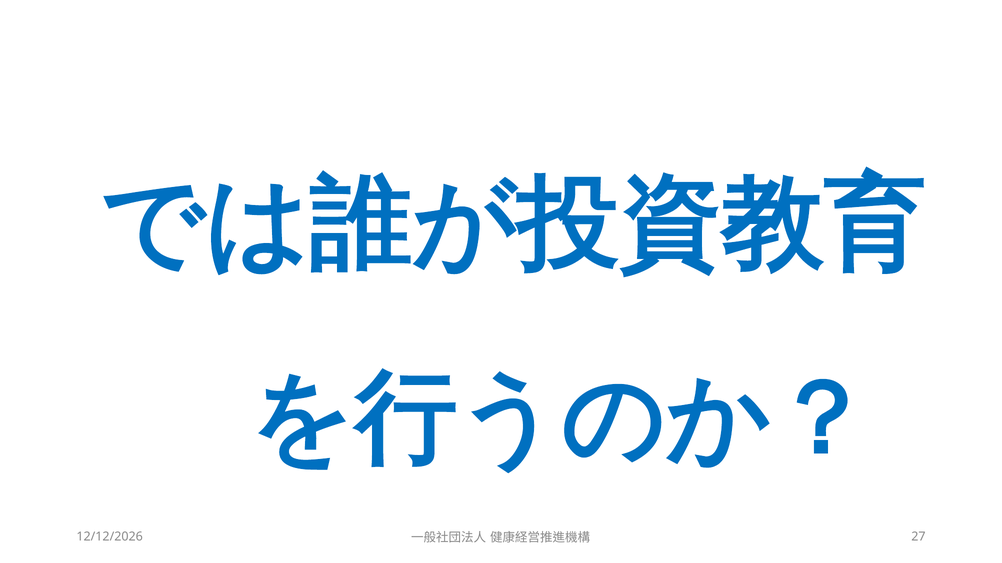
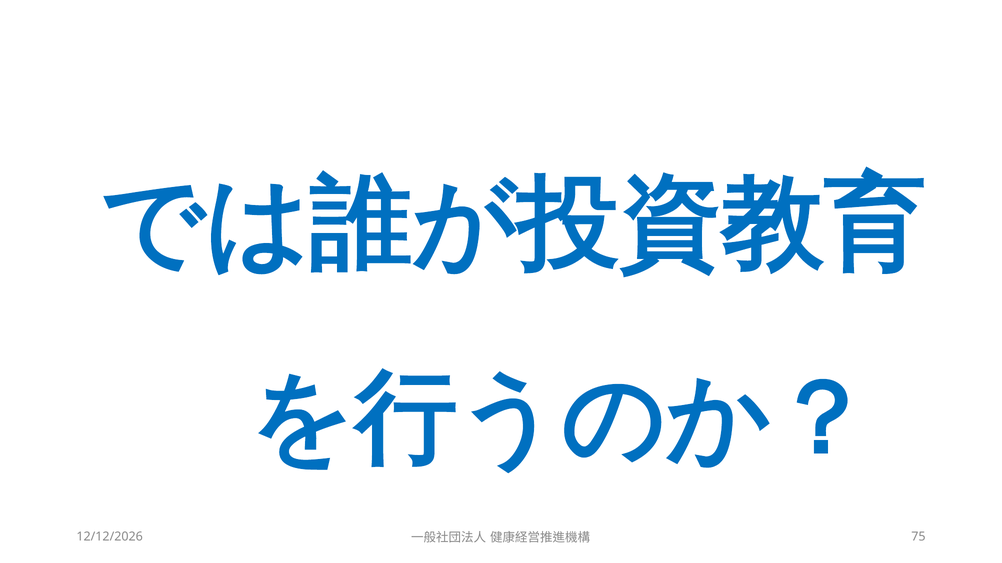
27: 27 -> 75 (918, 537)
